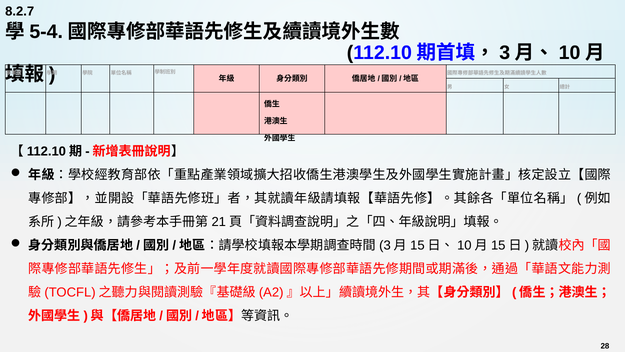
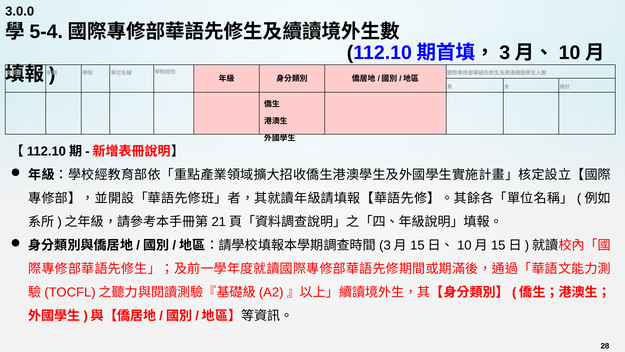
8.2.7: 8.2.7 -> 3.0.0 (20, 11)
